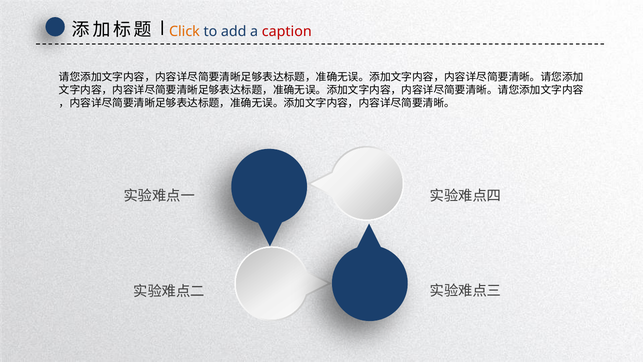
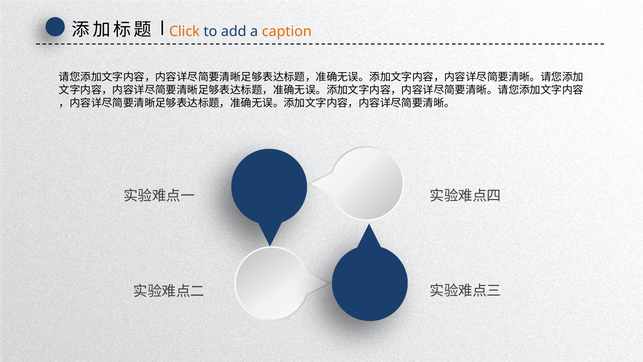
caption colour: red -> orange (287, 32)
